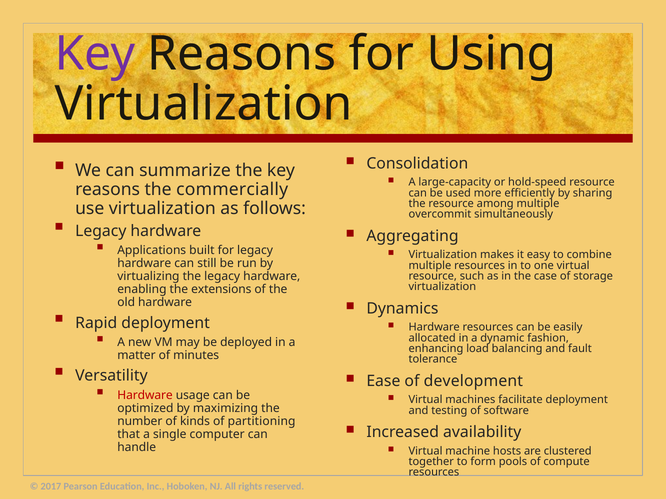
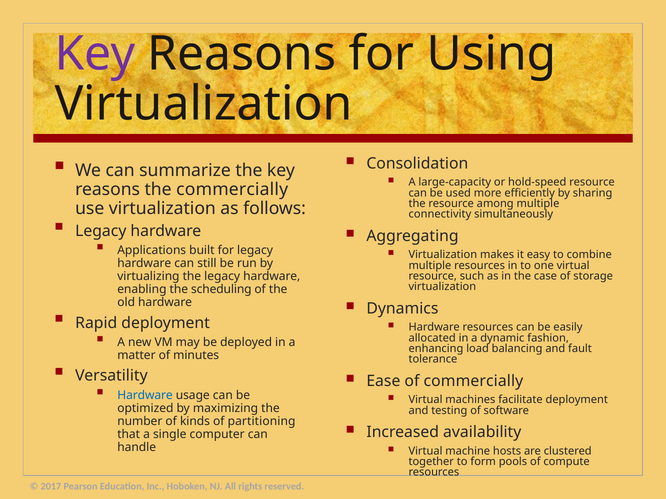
overcommit: overcommit -> connectivity (440, 214)
extensions: extensions -> scheduling (221, 290)
of development: development -> commercially (473, 381)
Hardware colour: red -> blue (145, 396)
